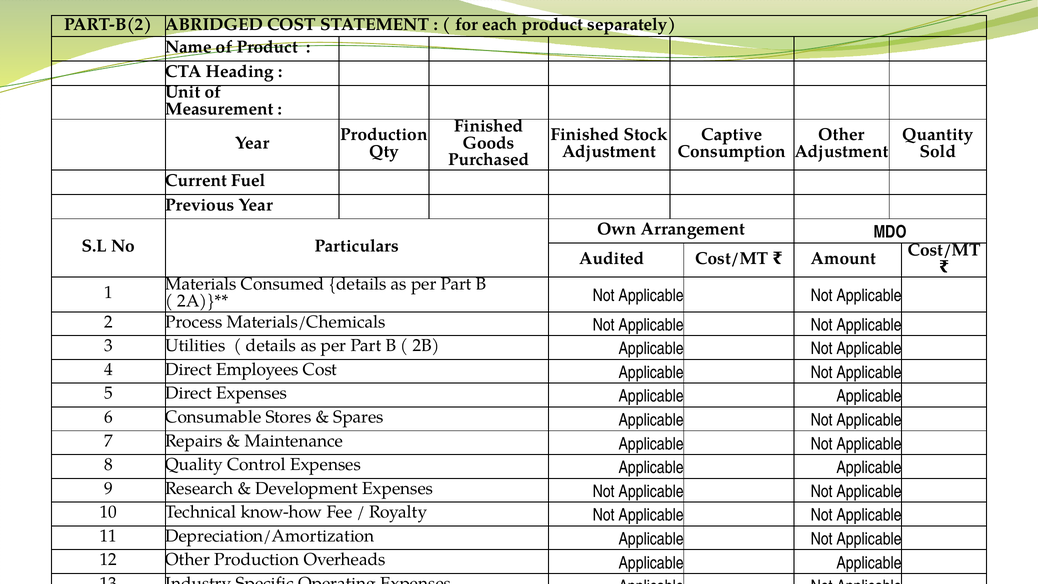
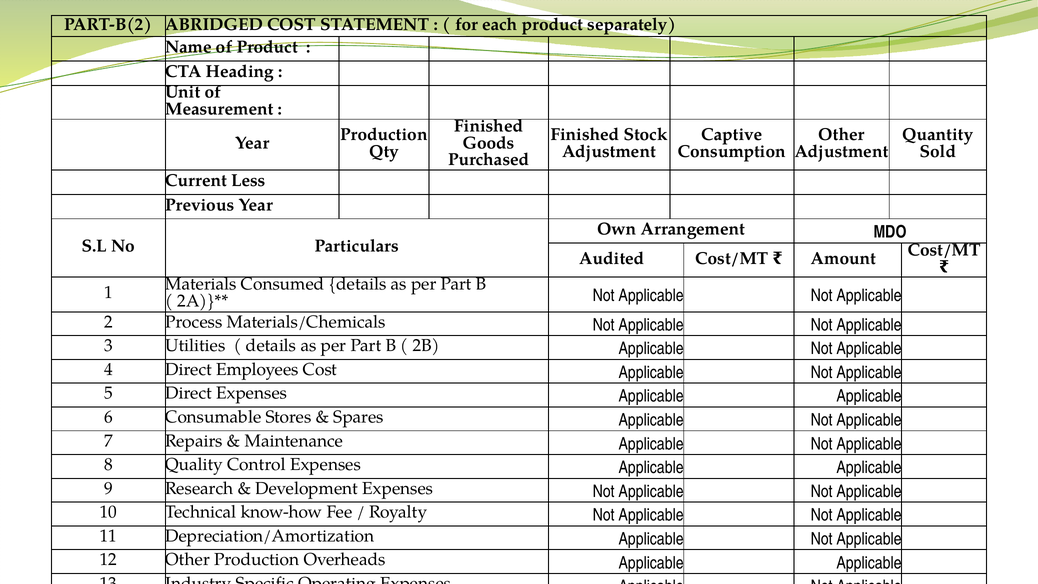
Fuel: Fuel -> Less (248, 180)
